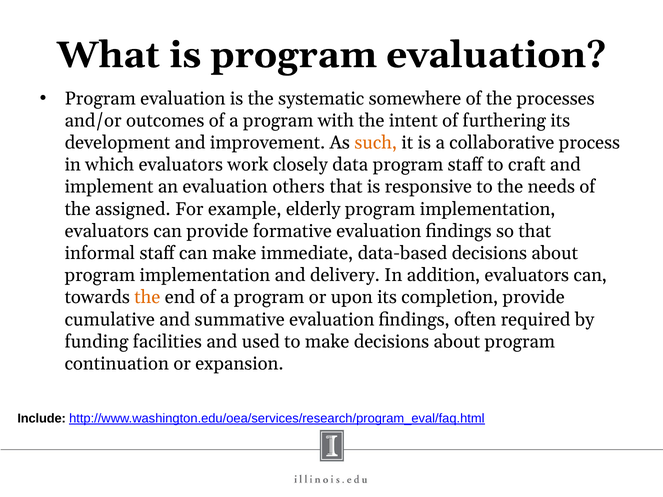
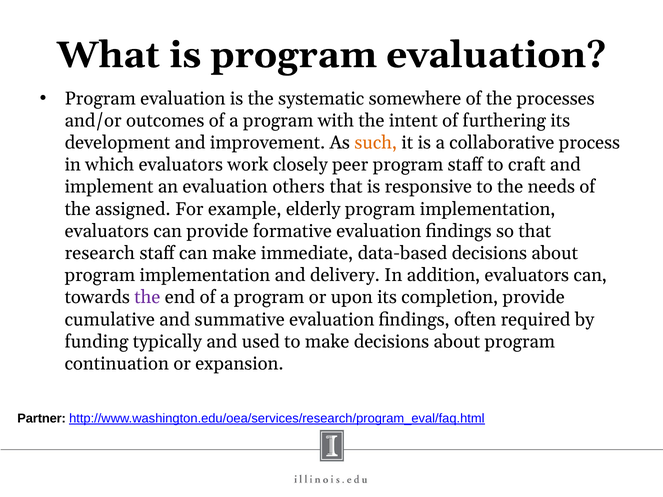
data: data -> peer (350, 165)
informal: informal -> research (100, 253)
the colour: orange -> purple (147, 298)
facilities: facilities -> typically (167, 342)
Include: Include -> Partner (42, 419)
